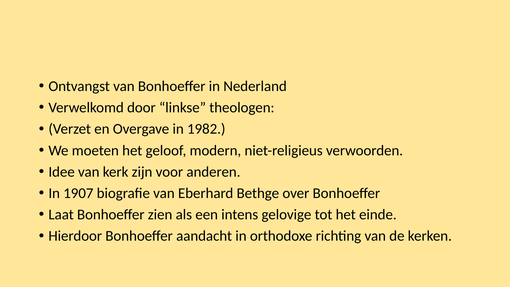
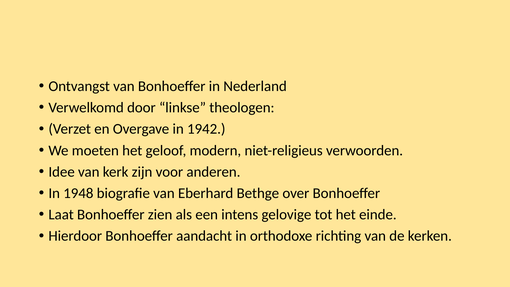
1982: 1982 -> 1942 (206, 129)
1907: 1907 -> 1948 (78, 193)
